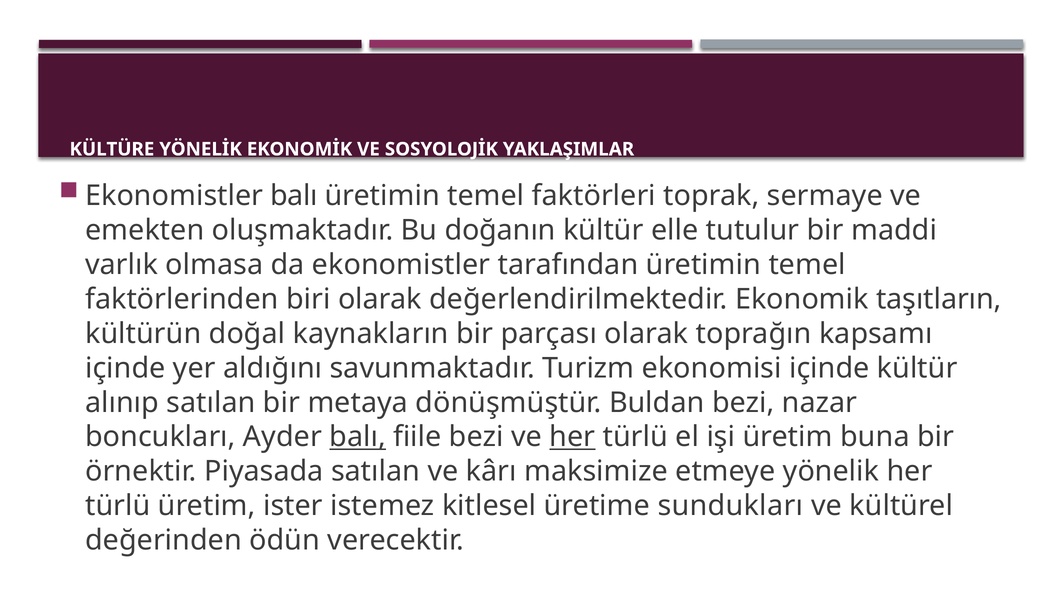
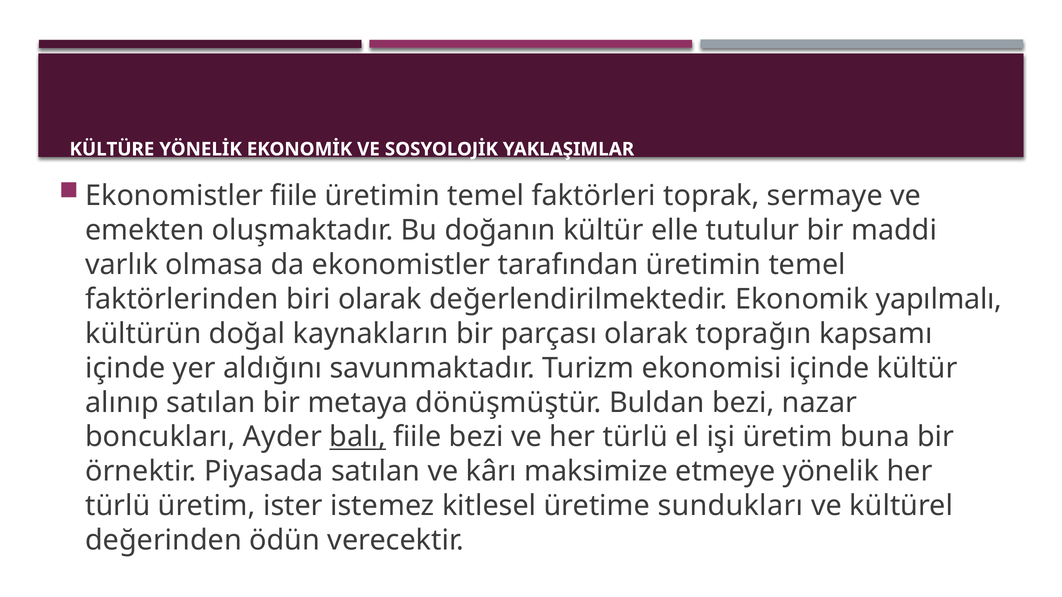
Ekonomistler balı: balı -> fiile (294, 196)
taşıtların: taşıtların -> yapılmalı (939, 299)
her underline: present -> none (572, 437)
